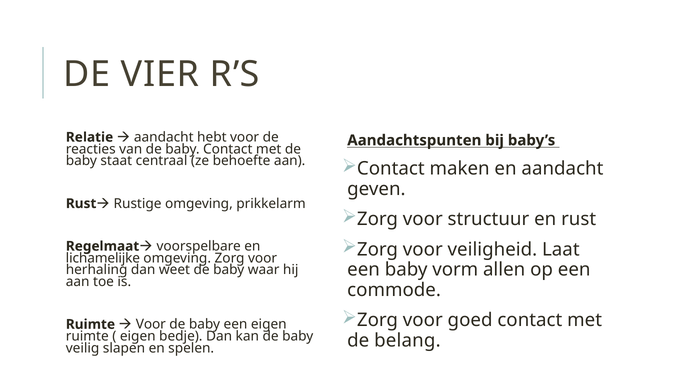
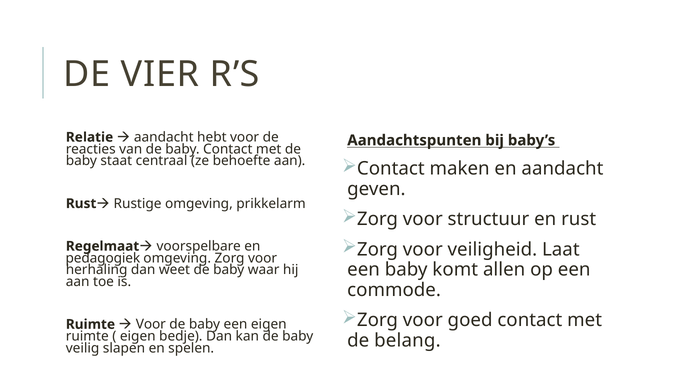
lichamelijke: lichamelijke -> pedagogiek (103, 258)
vorm: vorm -> komt (455, 269)
